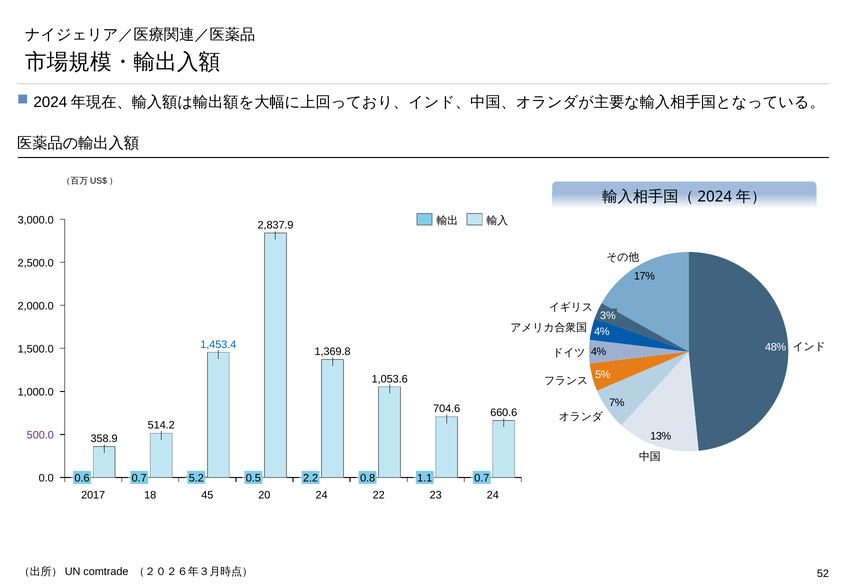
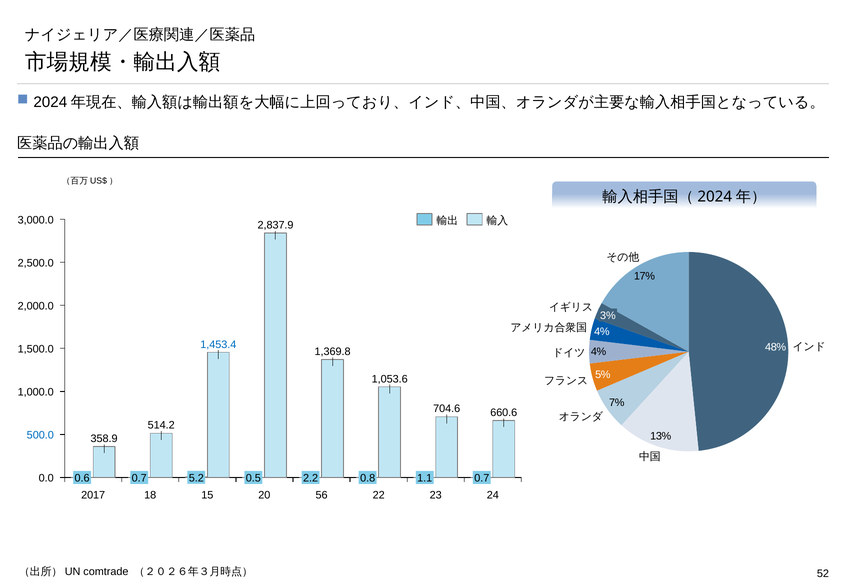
500.0 colour: purple -> blue (40, 435)
45: 45 -> 15 (207, 495)
20 24: 24 -> 56 (322, 495)
